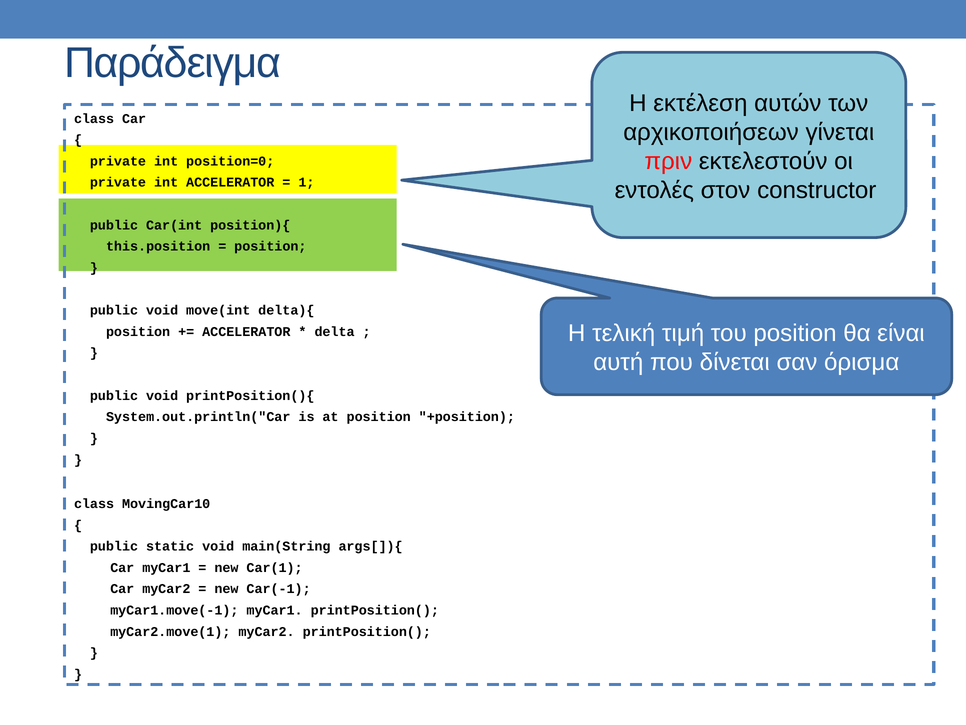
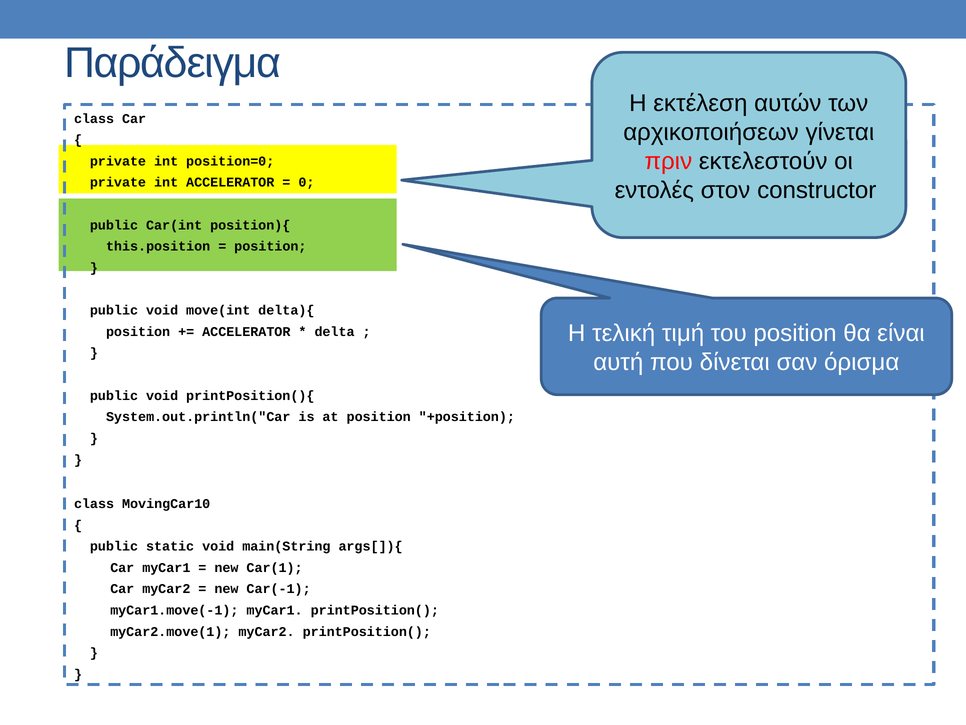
1: 1 -> 0 (306, 182)
